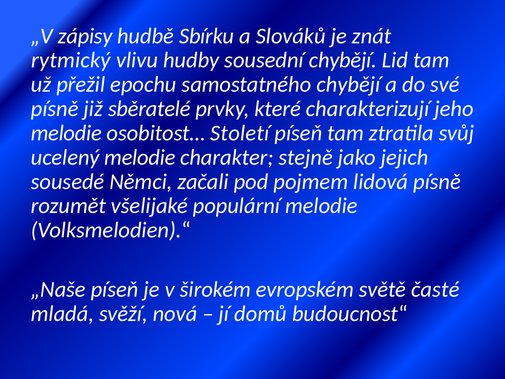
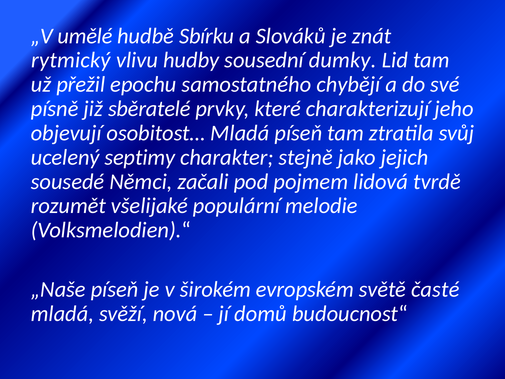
zápisy: zápisy -> umělé (85, 36)
sousední chybějí: chybějí -> dumky (343, 60)
melodie: melodie -> objevují (66, 133)
osobitost… Století: Století -> Mladá (240, 133)
ucelený melodie: melodie -> septimy (140, 157)
lidová písně: písně -> tvrdě (437, 181)
